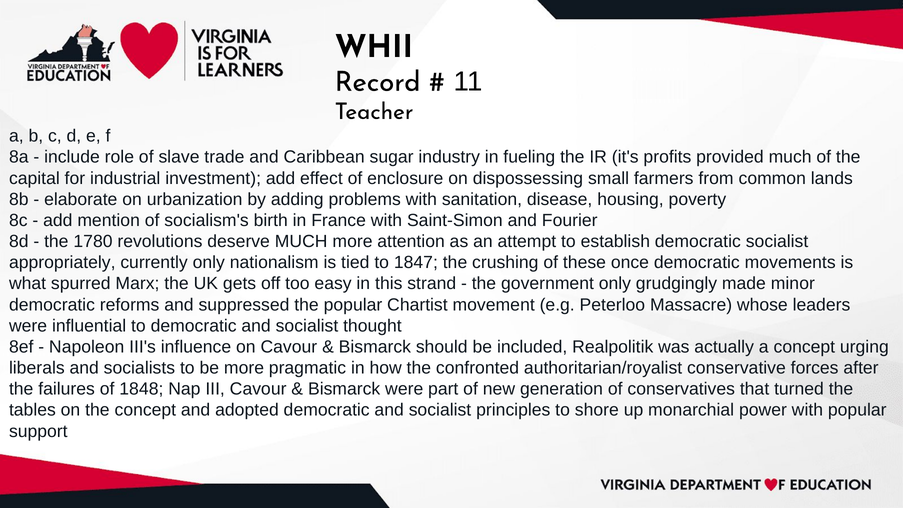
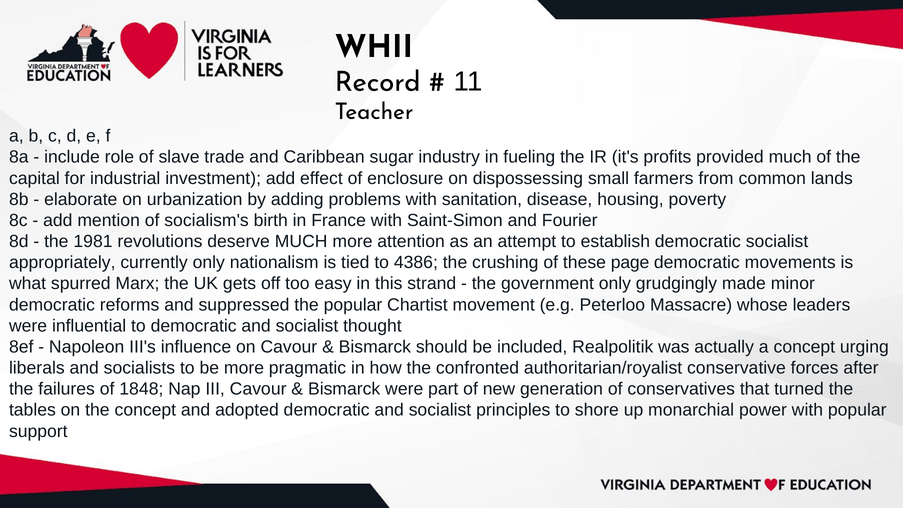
1780: 1780 -> 1981 (93, 241)
1847: 1847 -> 4386 (416, 263)
once: once -> page (630, 263)
